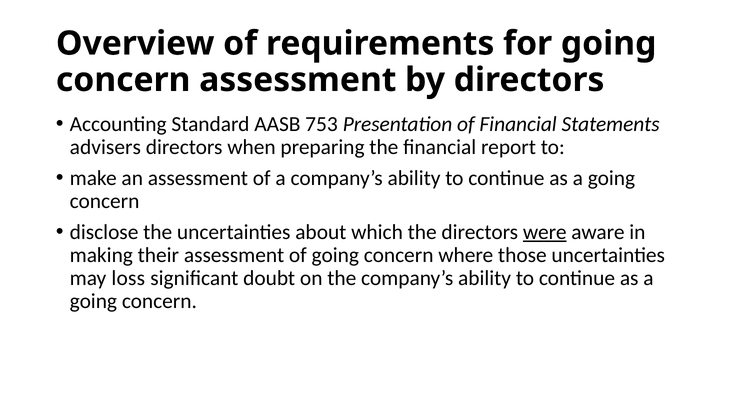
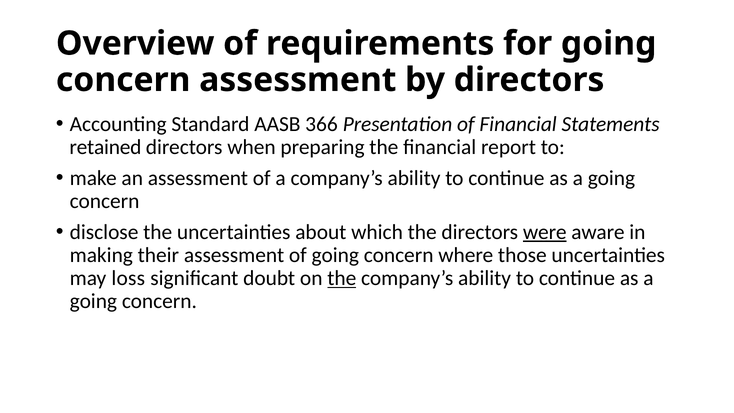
753: 753 -> 366 (321, 124)
advisers: advisers -> retained (105, 147)
the underline: none -> present (342, 278)
